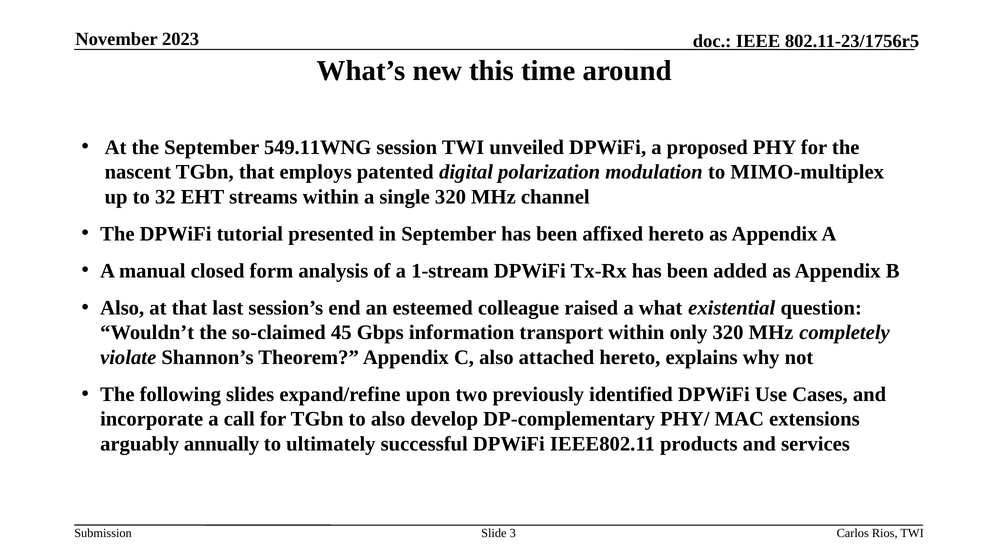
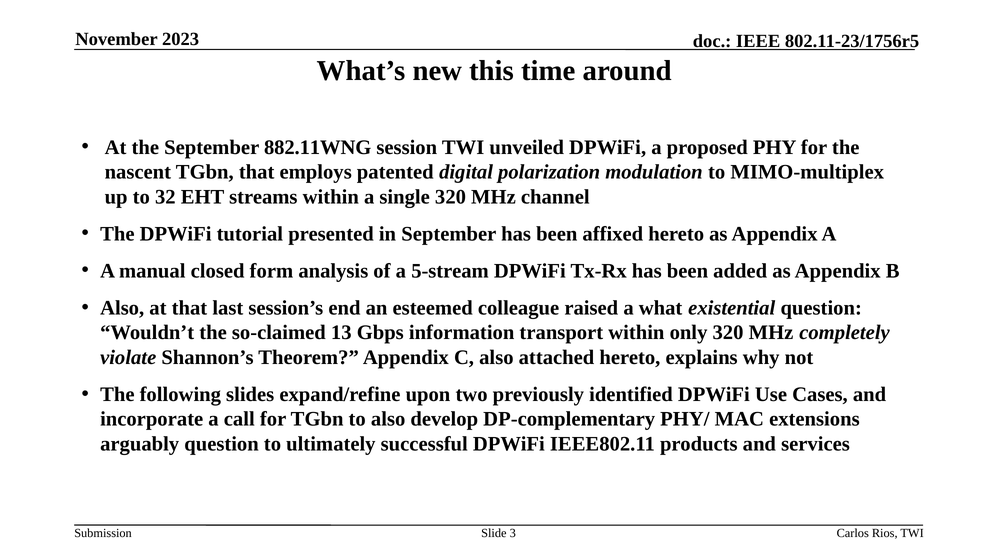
549.11WNG: 549.11WNG -> 882.11WNG (318, 147)
1-stream: 1-stream -> 5-stream (450, 271)
45: 45 -> 13 (341, 333)
arguably annually: annually -> question (222, 444)
